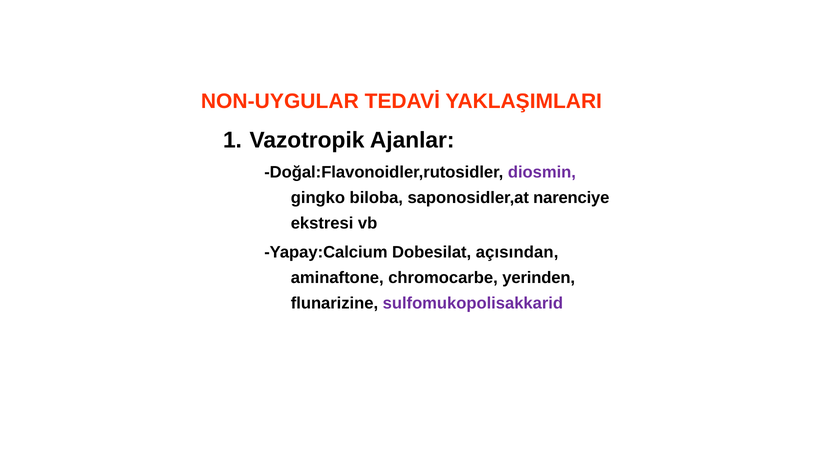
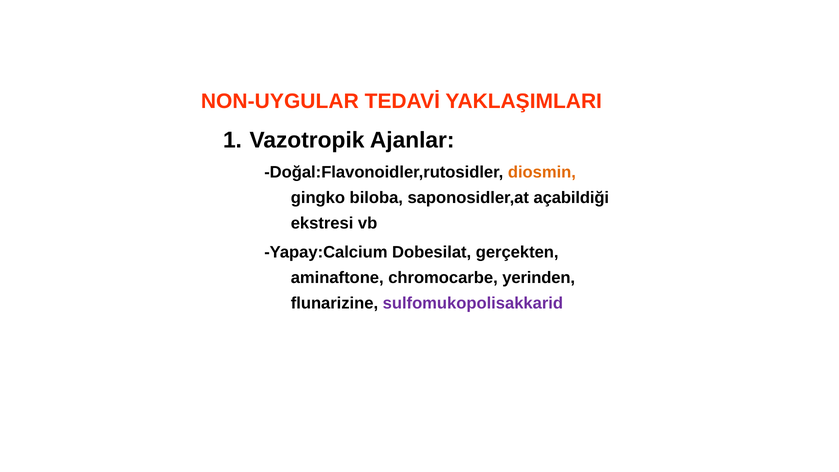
diosmin colour: purple -> orange (542, 172)
narenciye: narenciye -> açabildiği (571, 198)
açısından: açısından -> gerçekten (517, 252)
